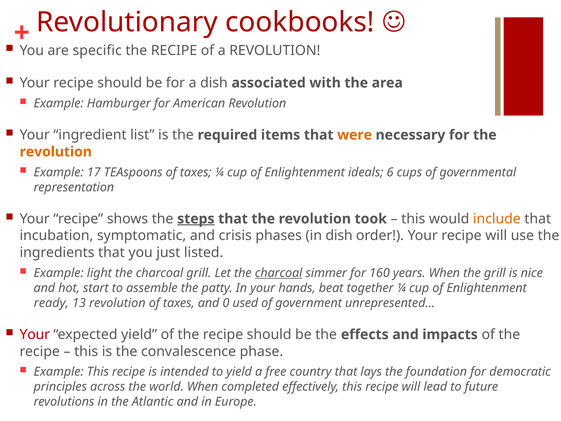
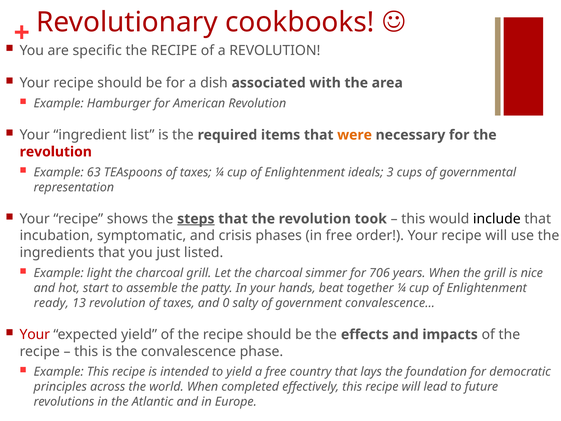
revolution colour: orange -> red (56, 152)
17: 17 -> 63 (94, 172)
6: 6 -> 3 (390, 172)
include colour: orange -> black (497, 219)
in dish: dish -> free (339, 236)
charcoal underline: present -> none (279, 273)
160: 160 -> 706 (380, 273)
used: used -> salty (245, 303)
unrepresented…: unrepresented… -> convalescence… (390, 303)
